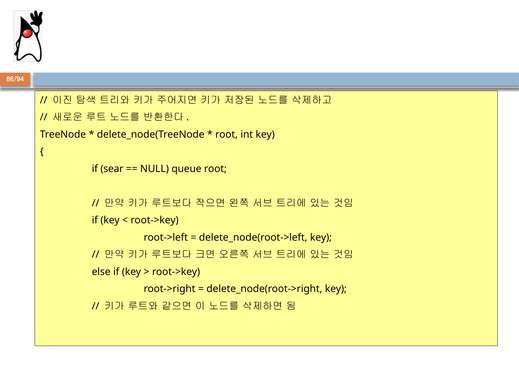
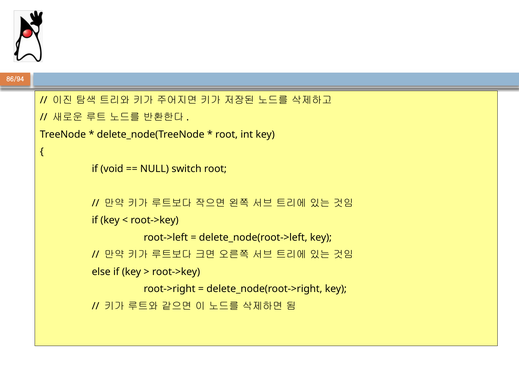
sear: sear -> void (112, 169)
queue: queue -> switch (187, 169)
